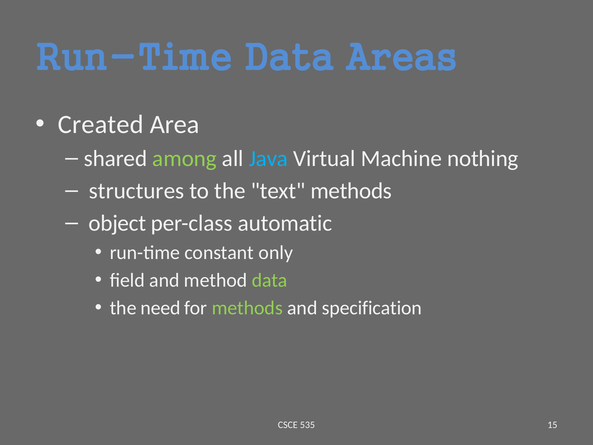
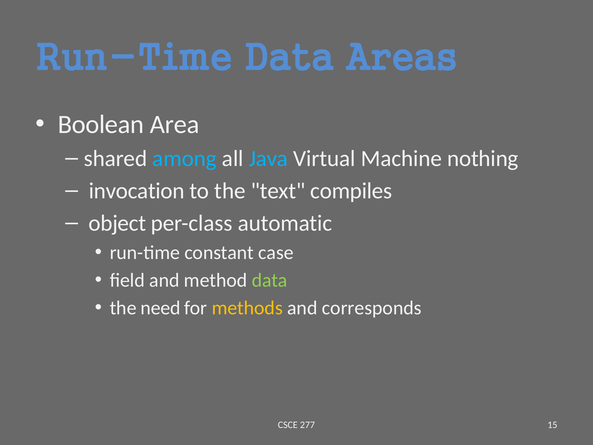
Created: Created -> Boolean (101, 124)
among colour: light green -> light blue (185, 158)
structures: structures -> invocation (137, 191)
text methods: methods -> compiles (351, 191)
only: only -> case (276, 253)
methods colour: light green -> yellow (247, 308)
specification: specification -> corresponds (372, 308)
535: 535 -> 277 (307, 425)
